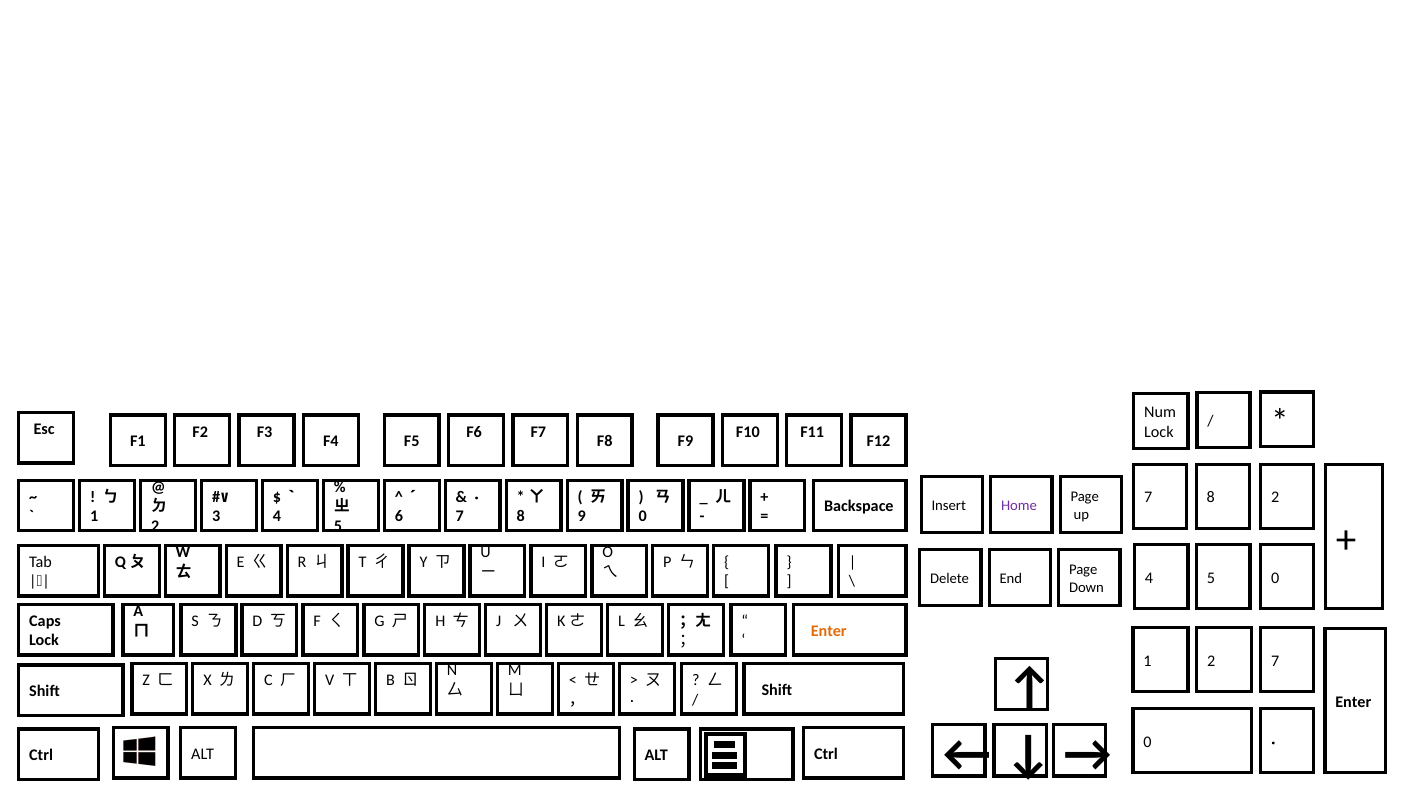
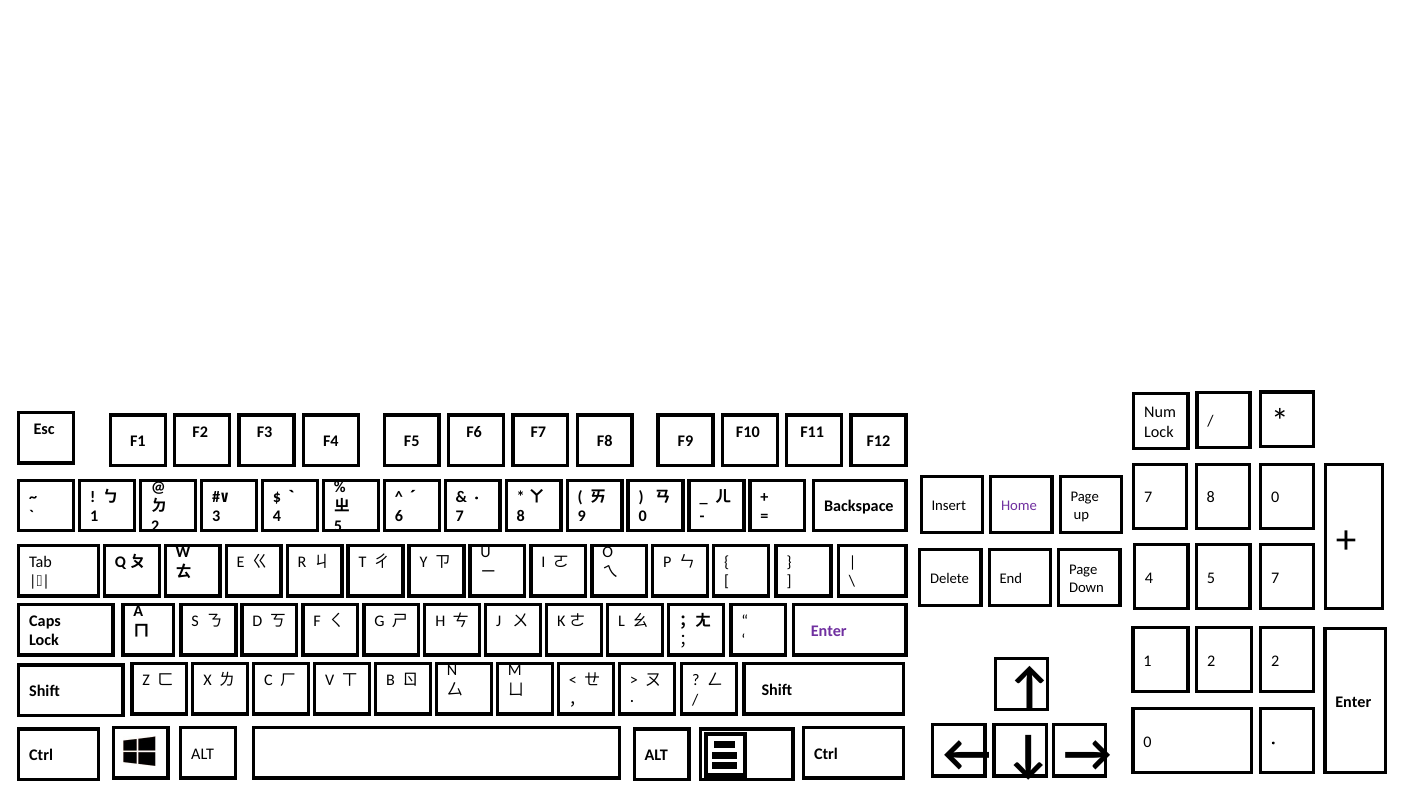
8 2: 2 -> 0 (1275, 498)
5 0: 0 -> 7 (1275, 578)
Enter colour: orange -> purple (829, 631)
2 7: 7 -> 2 (1275, 661)
